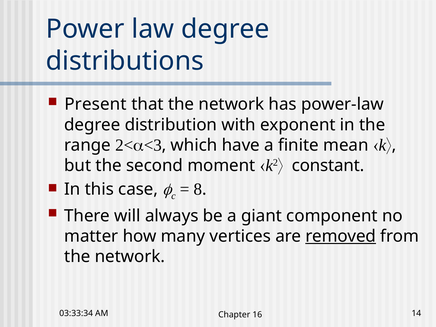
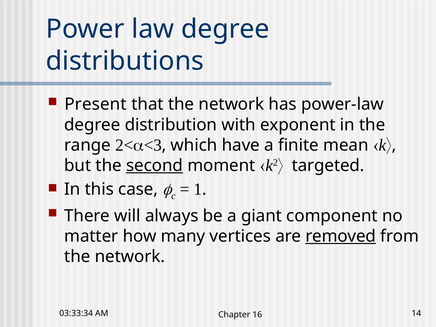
second underline: none -> present (155, 165)
constant: constant -> targeted (328, 165)
8: 8 -> 1 (198, 189)
